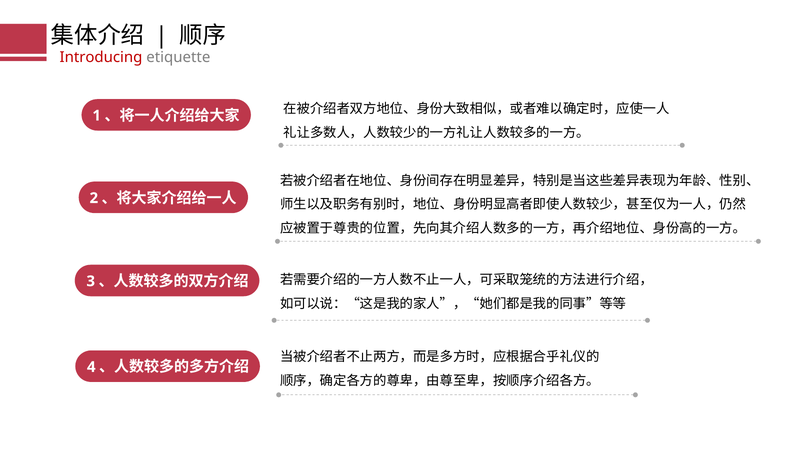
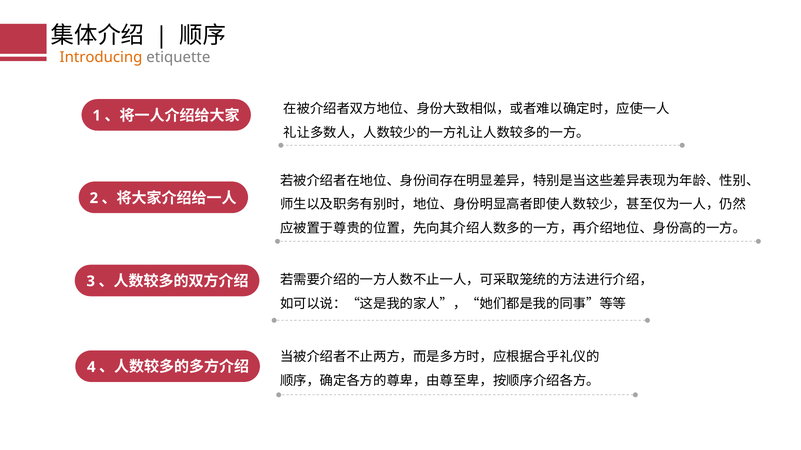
Introducing colour: red -> orange (101, 58)
